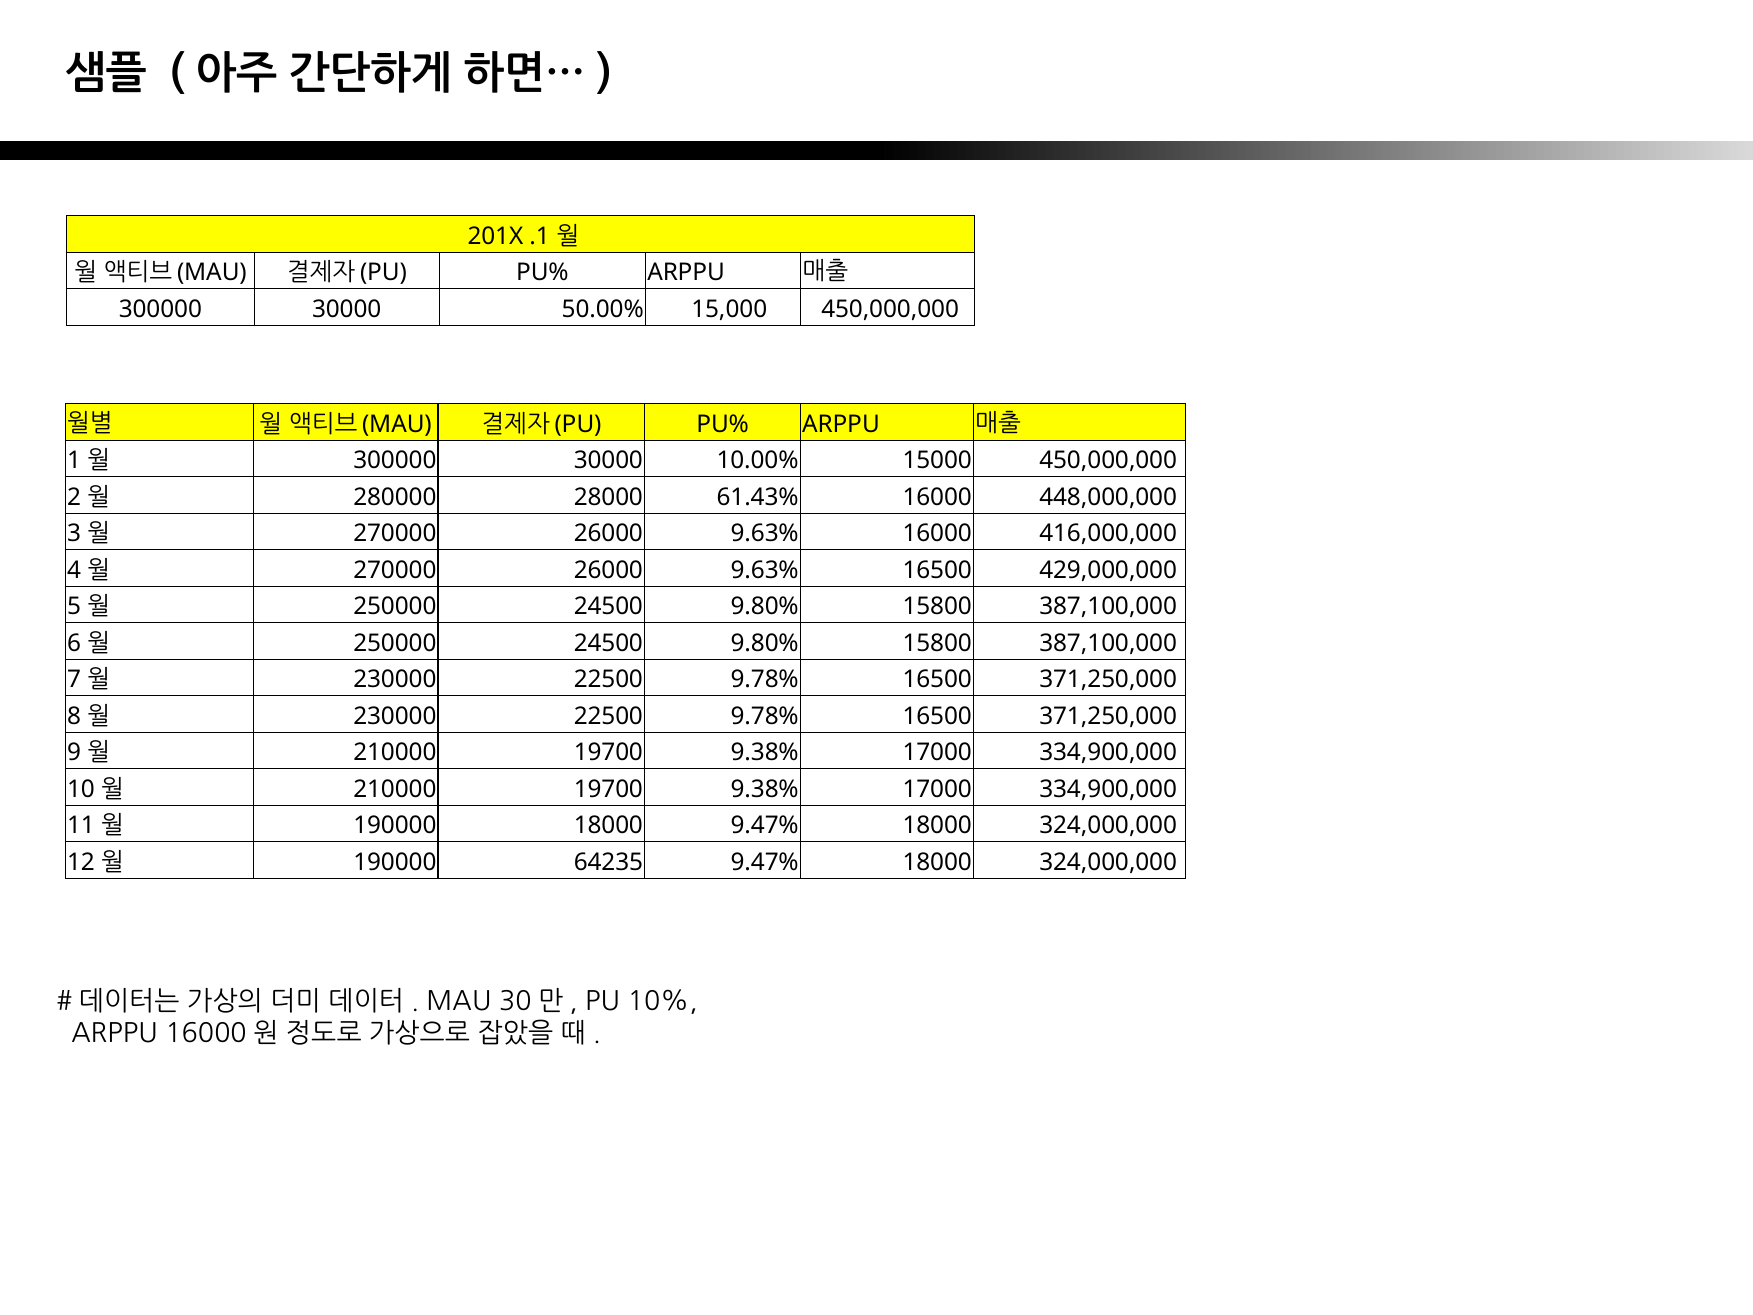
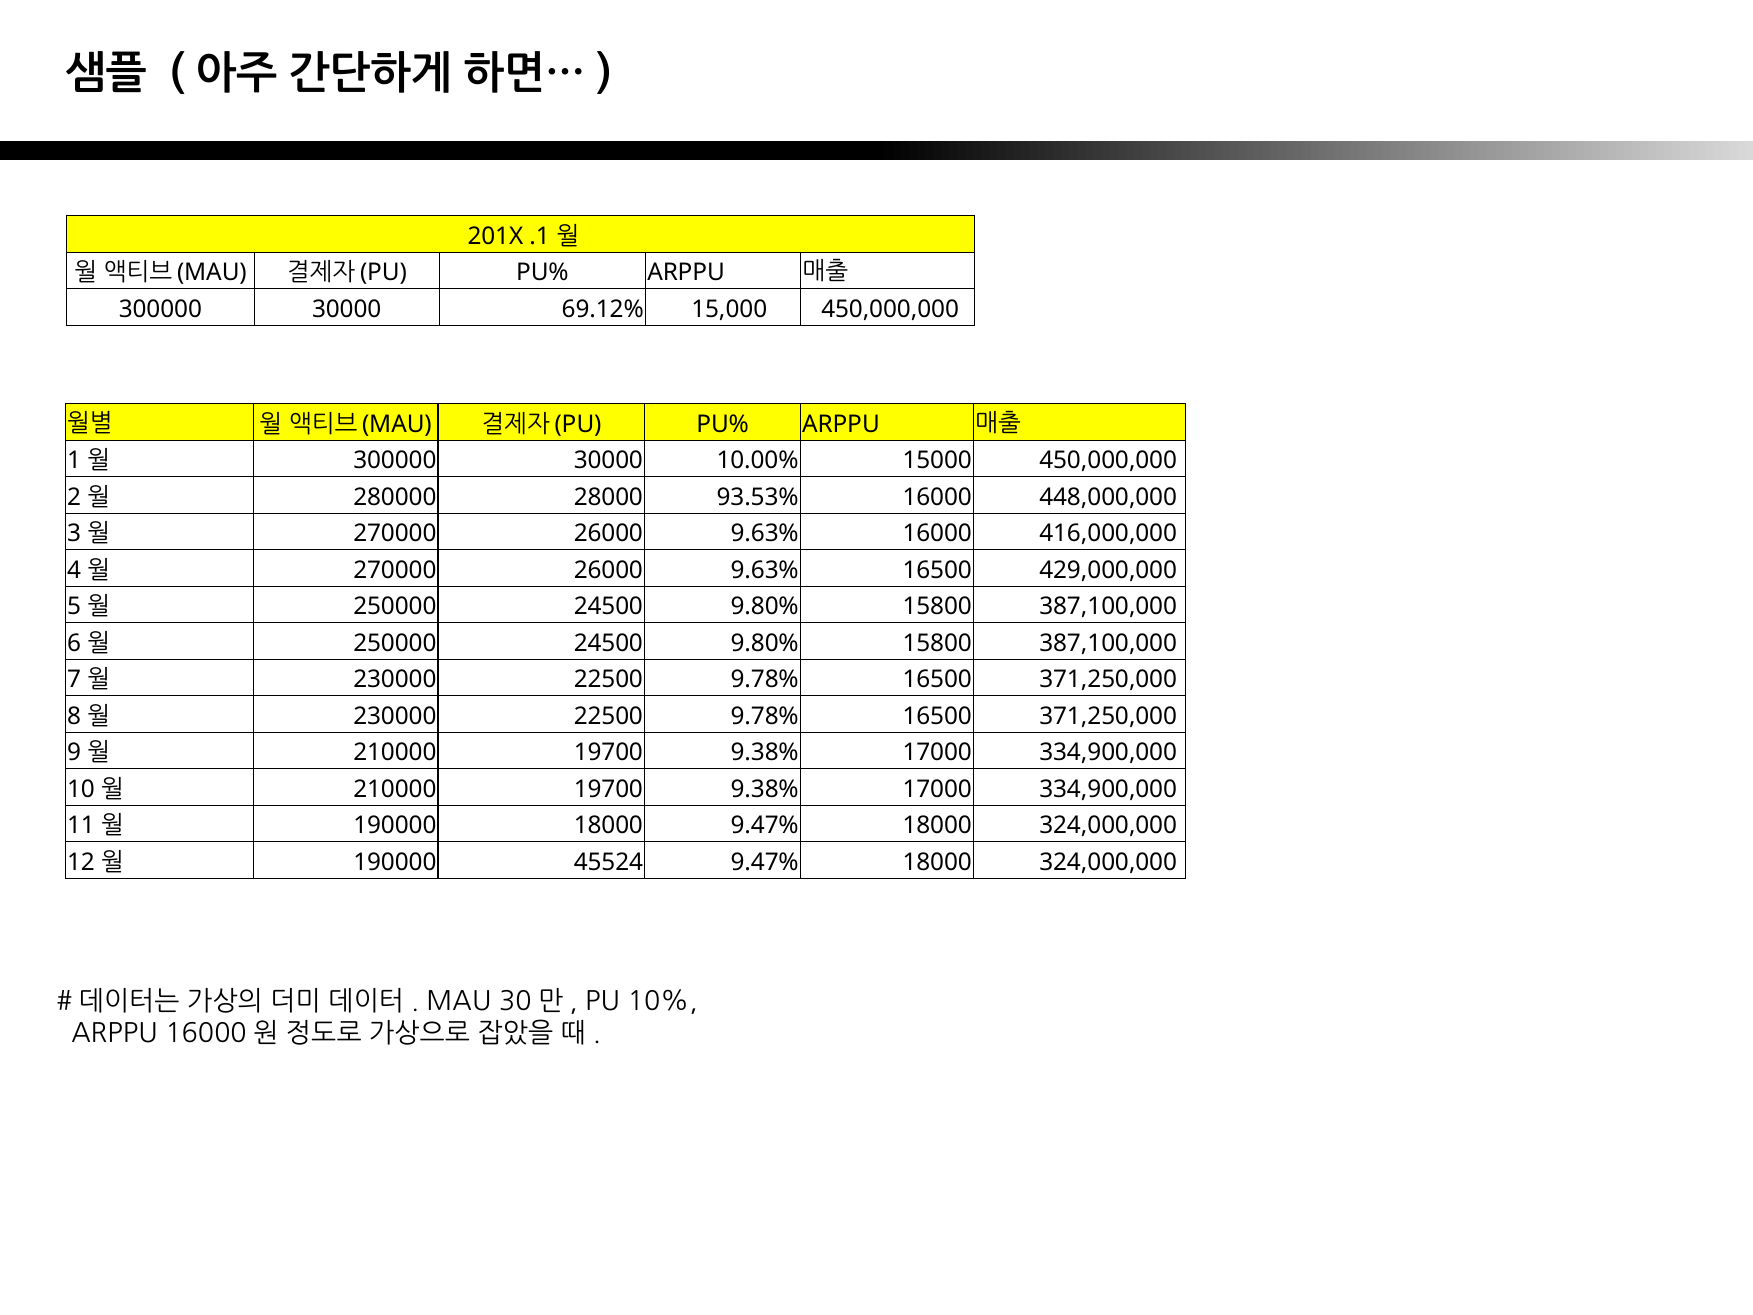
50.00%: 50.00% -> 69.12% (603, 309)
61.43%: 61.43% -> 93.53% (758, 497)
64235: 64235 -> 45524 (608, 862)
